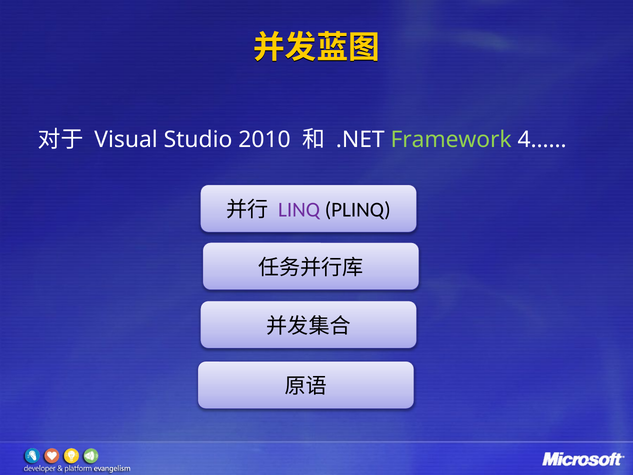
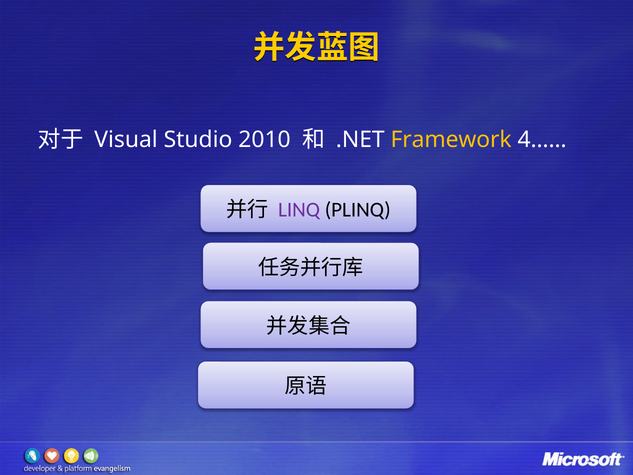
Framework colour: light green -> yellow (451, 140)
